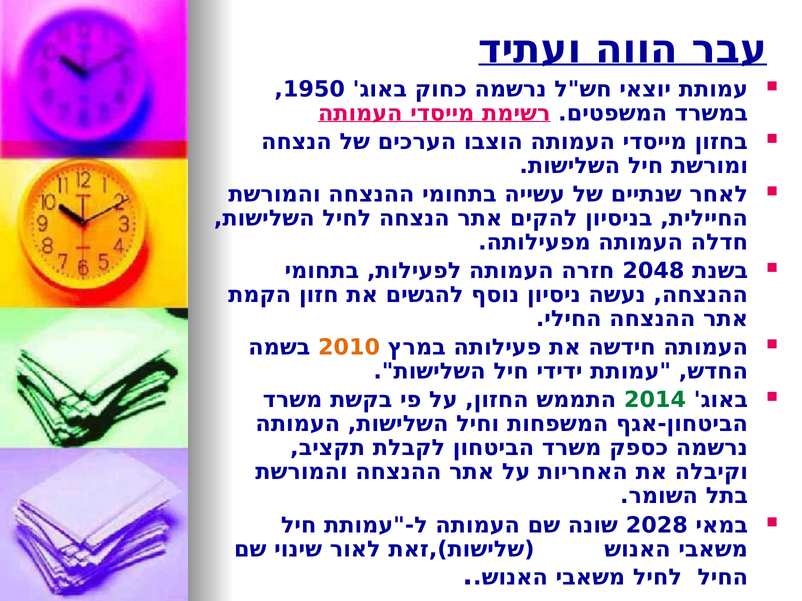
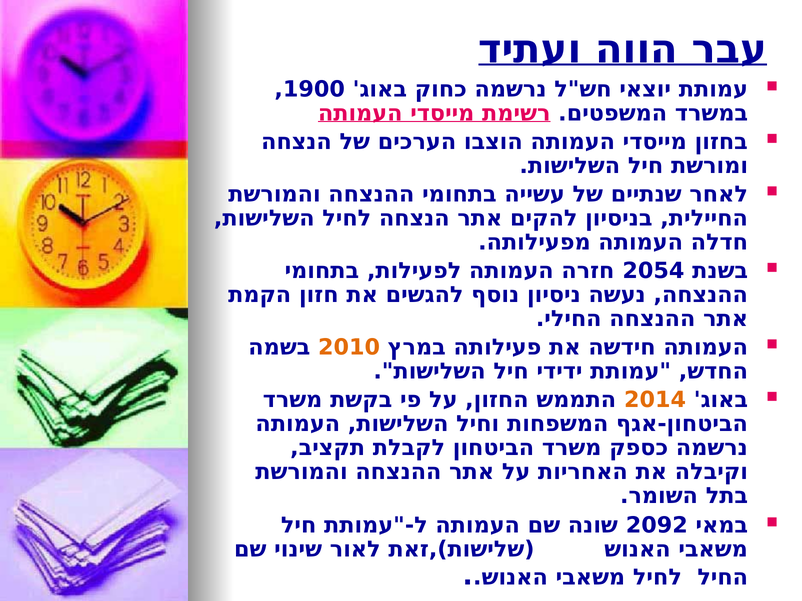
1950: 1950 -> 1900 (314, 89)
2048: 2048 -> 2054 (653, 271)
2014 colour: green -> orange (655, 400)
2028: 2028 -> 2092 (657, 526)
